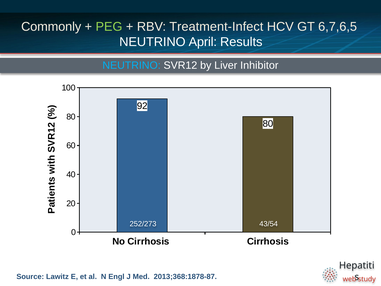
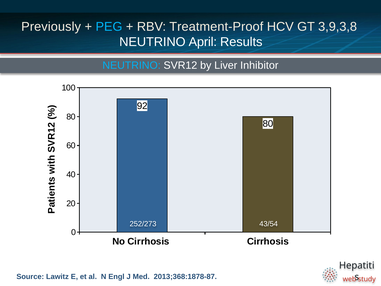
Commonly: Commonly -> Previously (51, 27)
PEG colour: light green -> light blue (109, 27)
Treatment-Infect: Treatment-Infect -> Treatment-Proof (216, 27)
6,7,6,5: 6,7,6,5 -> 3,9,3,8 (338, 27)
